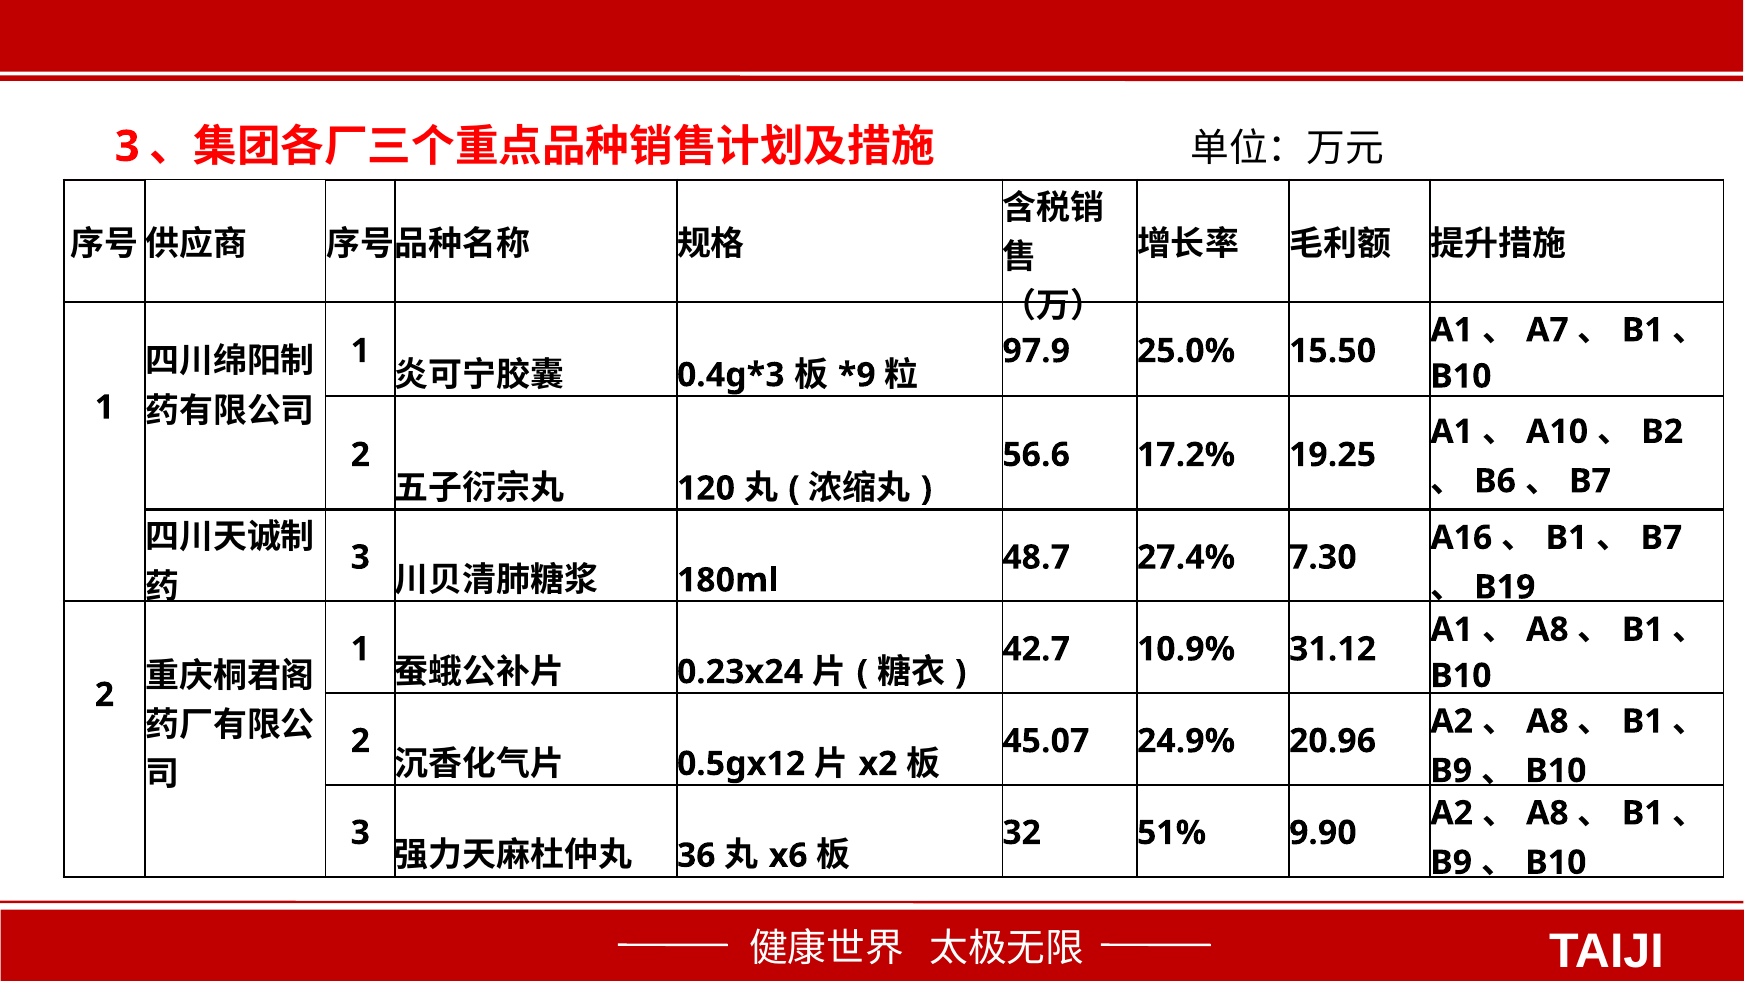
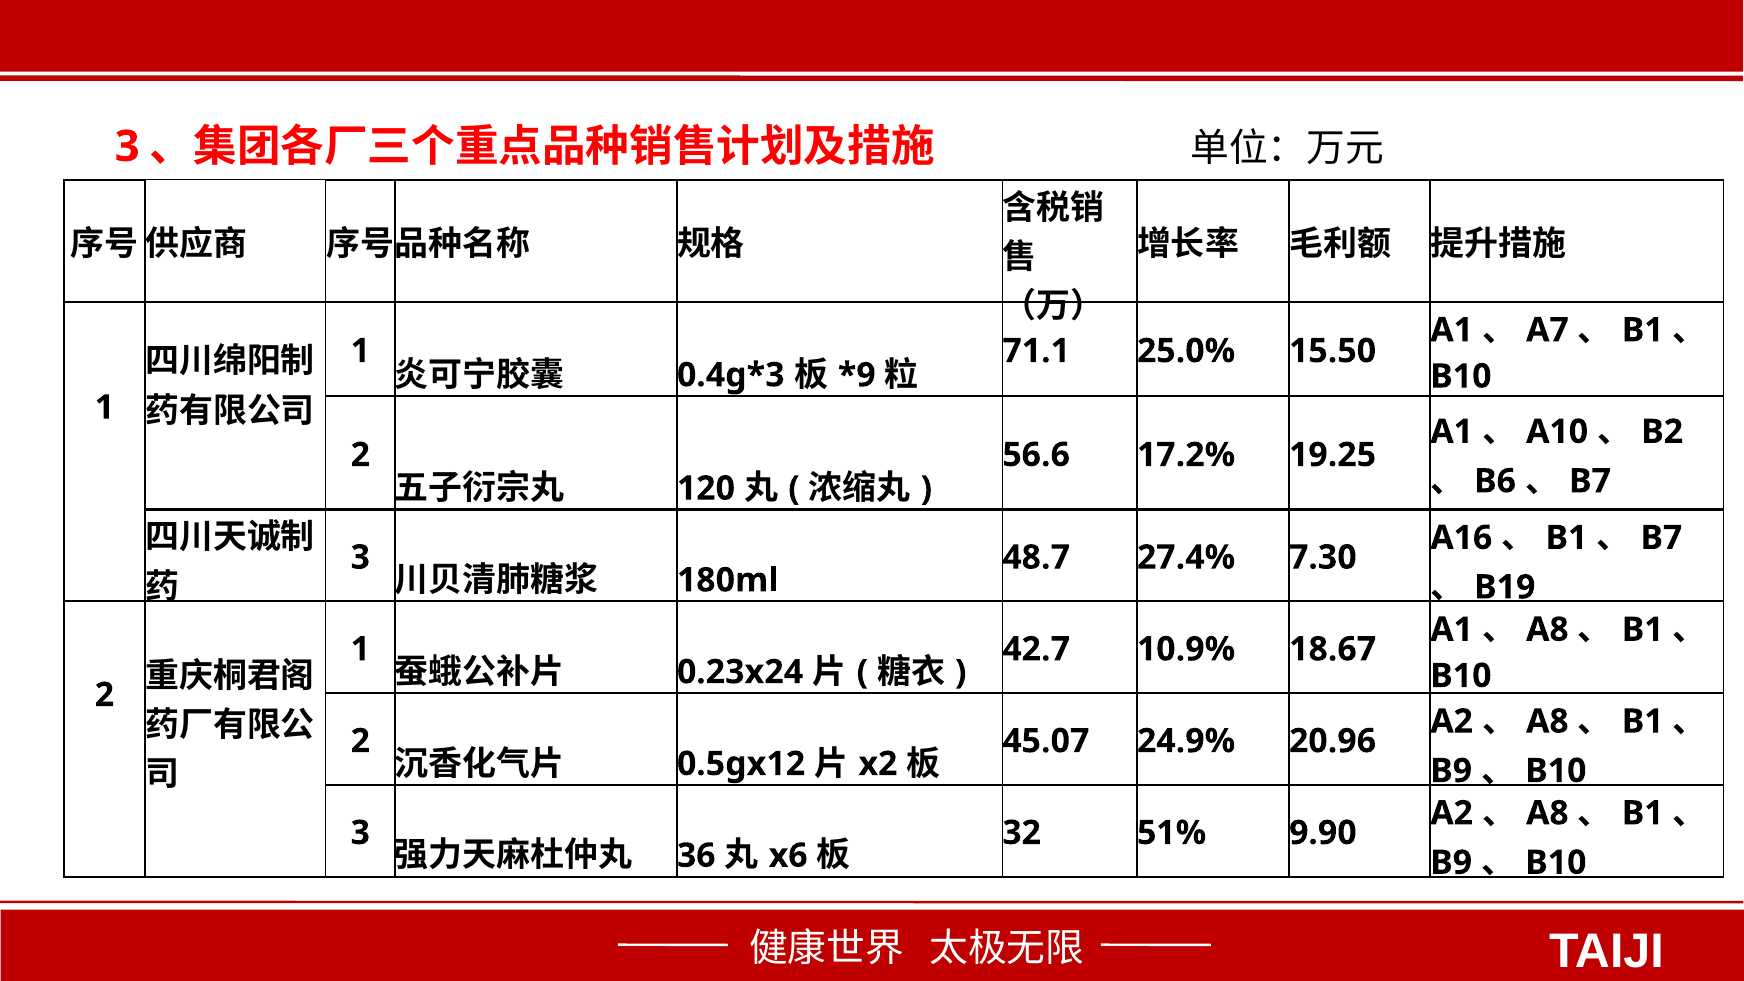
97.9: 97.9 -> 71.1 (1036, 351)
31.12: 31.12 -> 18.67 (1333, 649)
